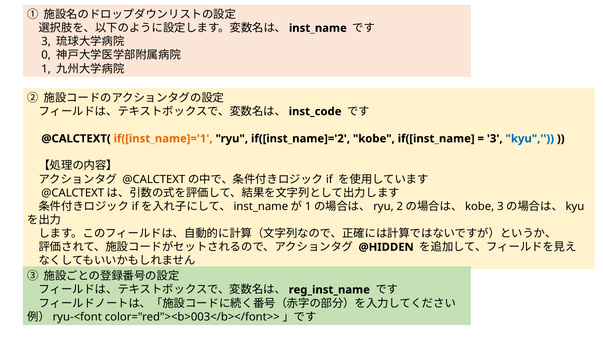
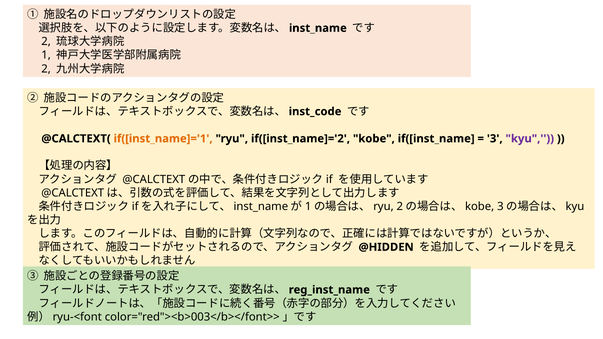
3: 3 -> 2 (46, 42)
0: 0 -> 1 (46, 55)
1: 1 -> 2 (46, 69)
kyu colour: blue -> purple (530, 139)
